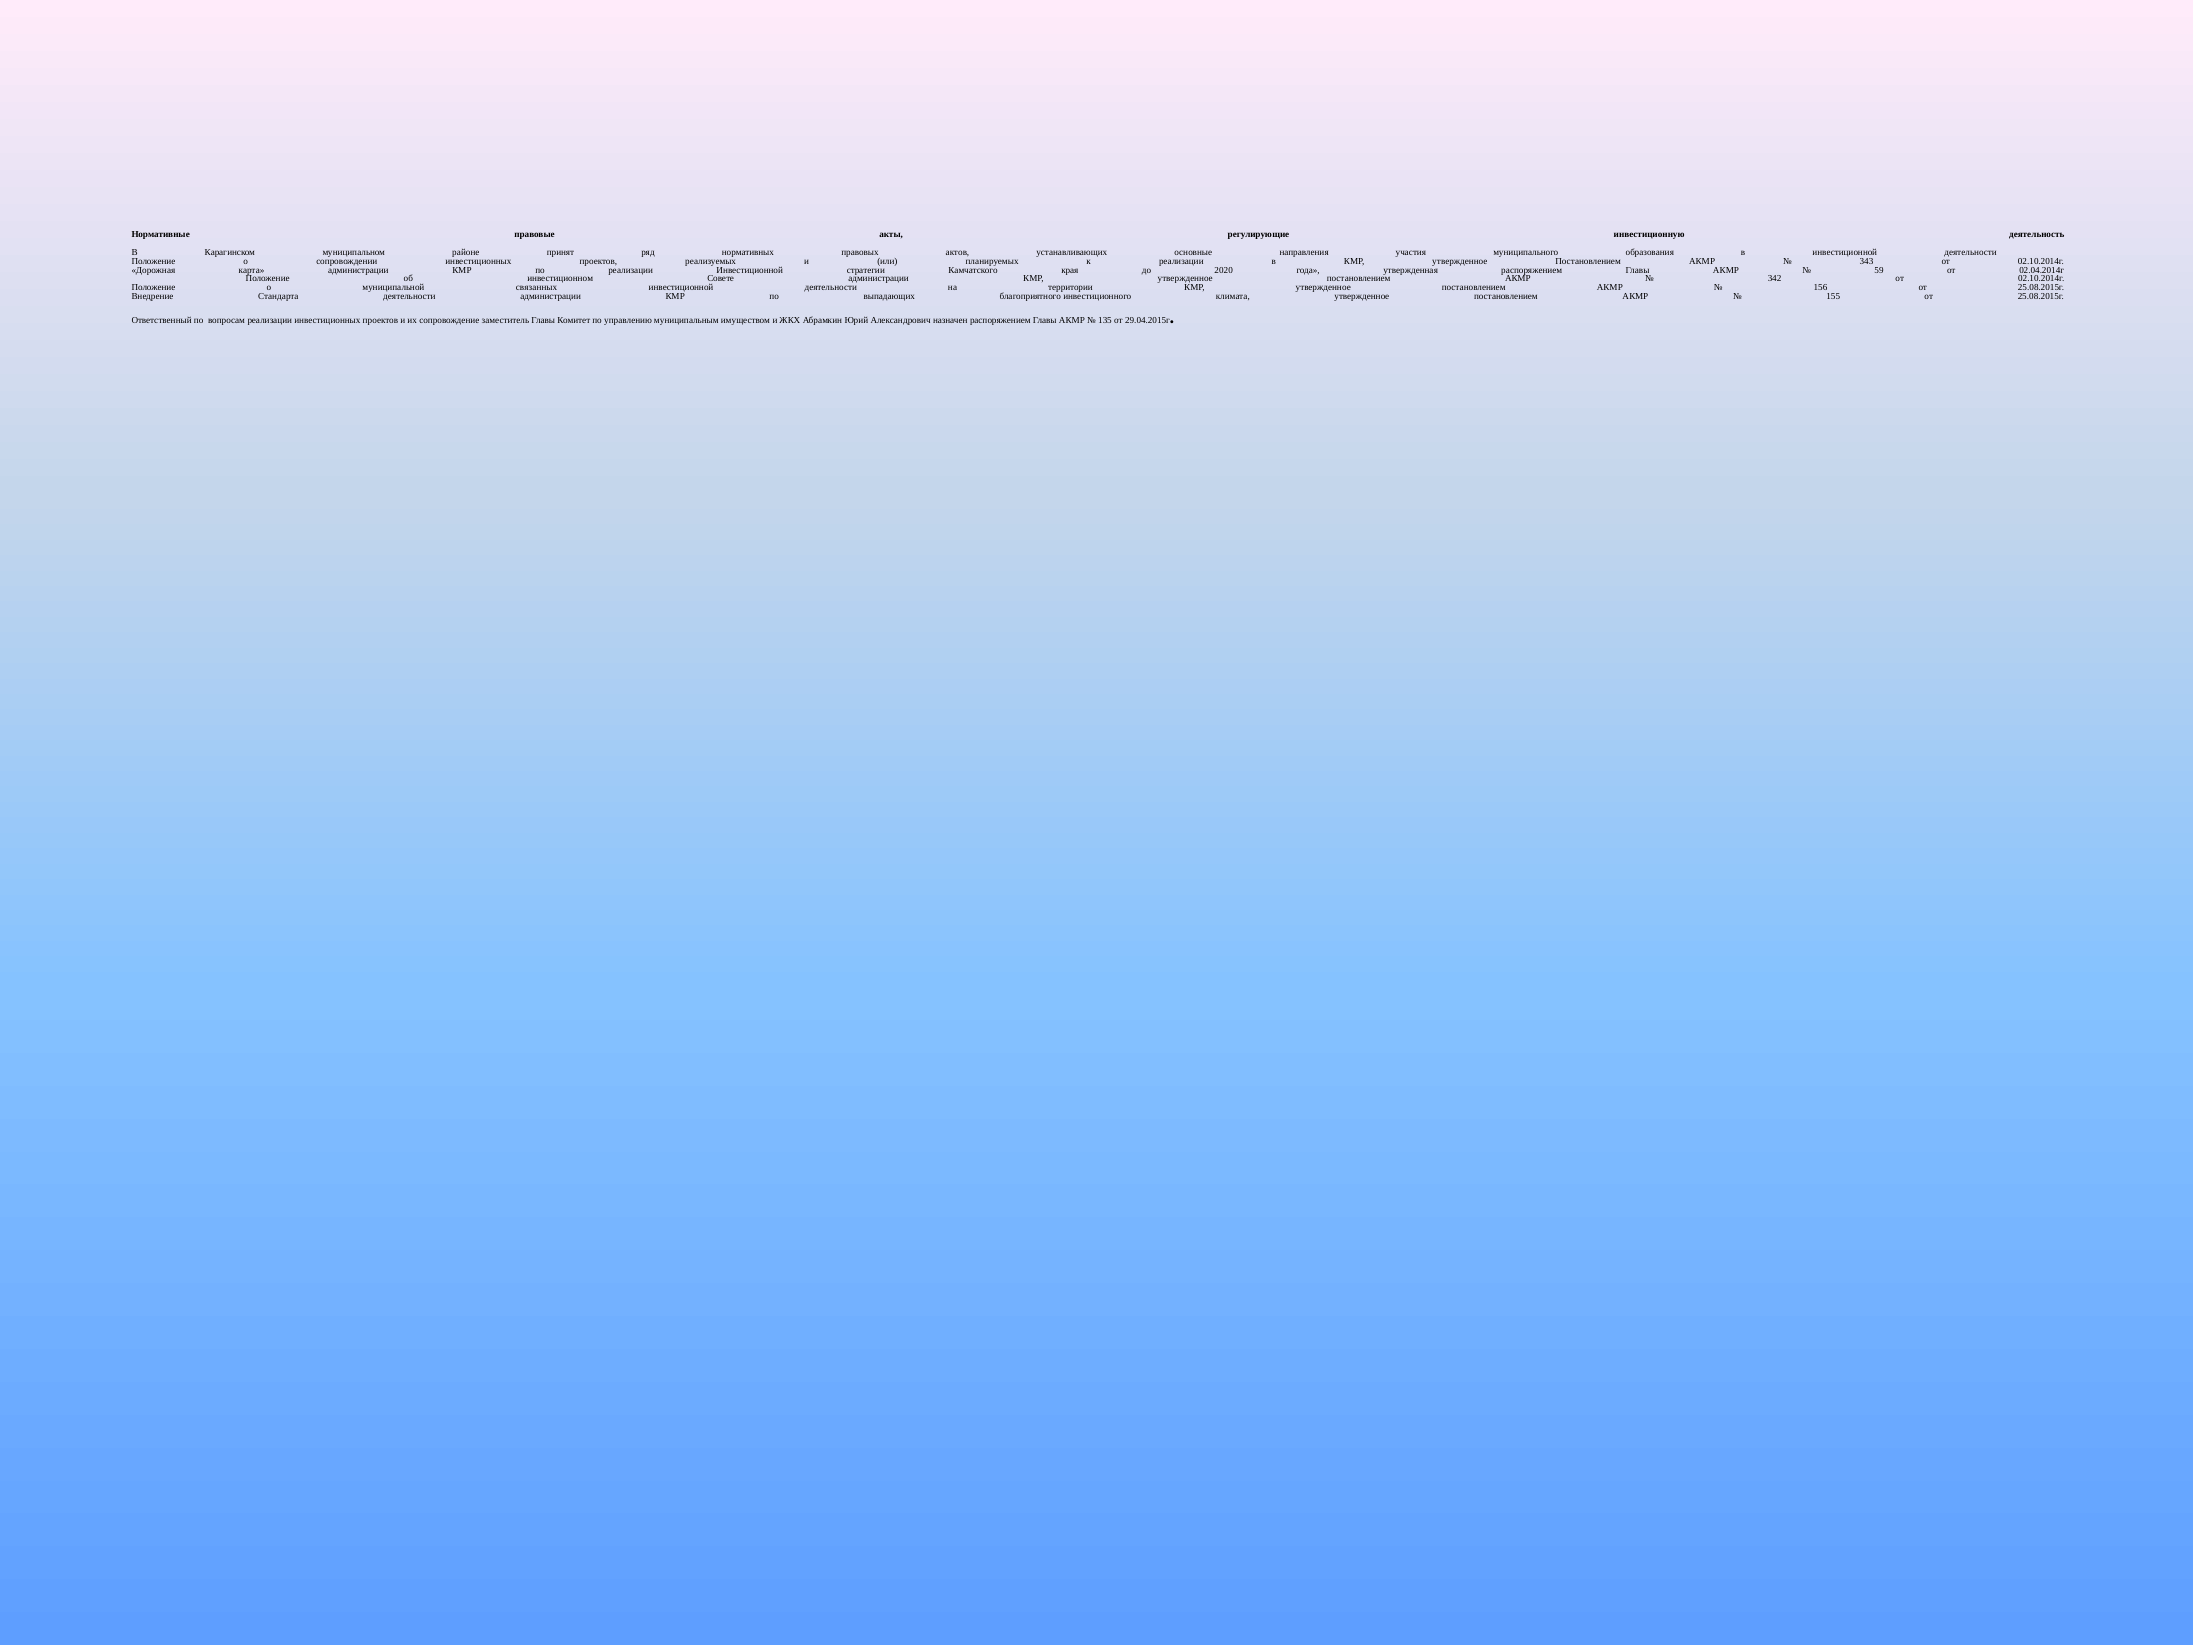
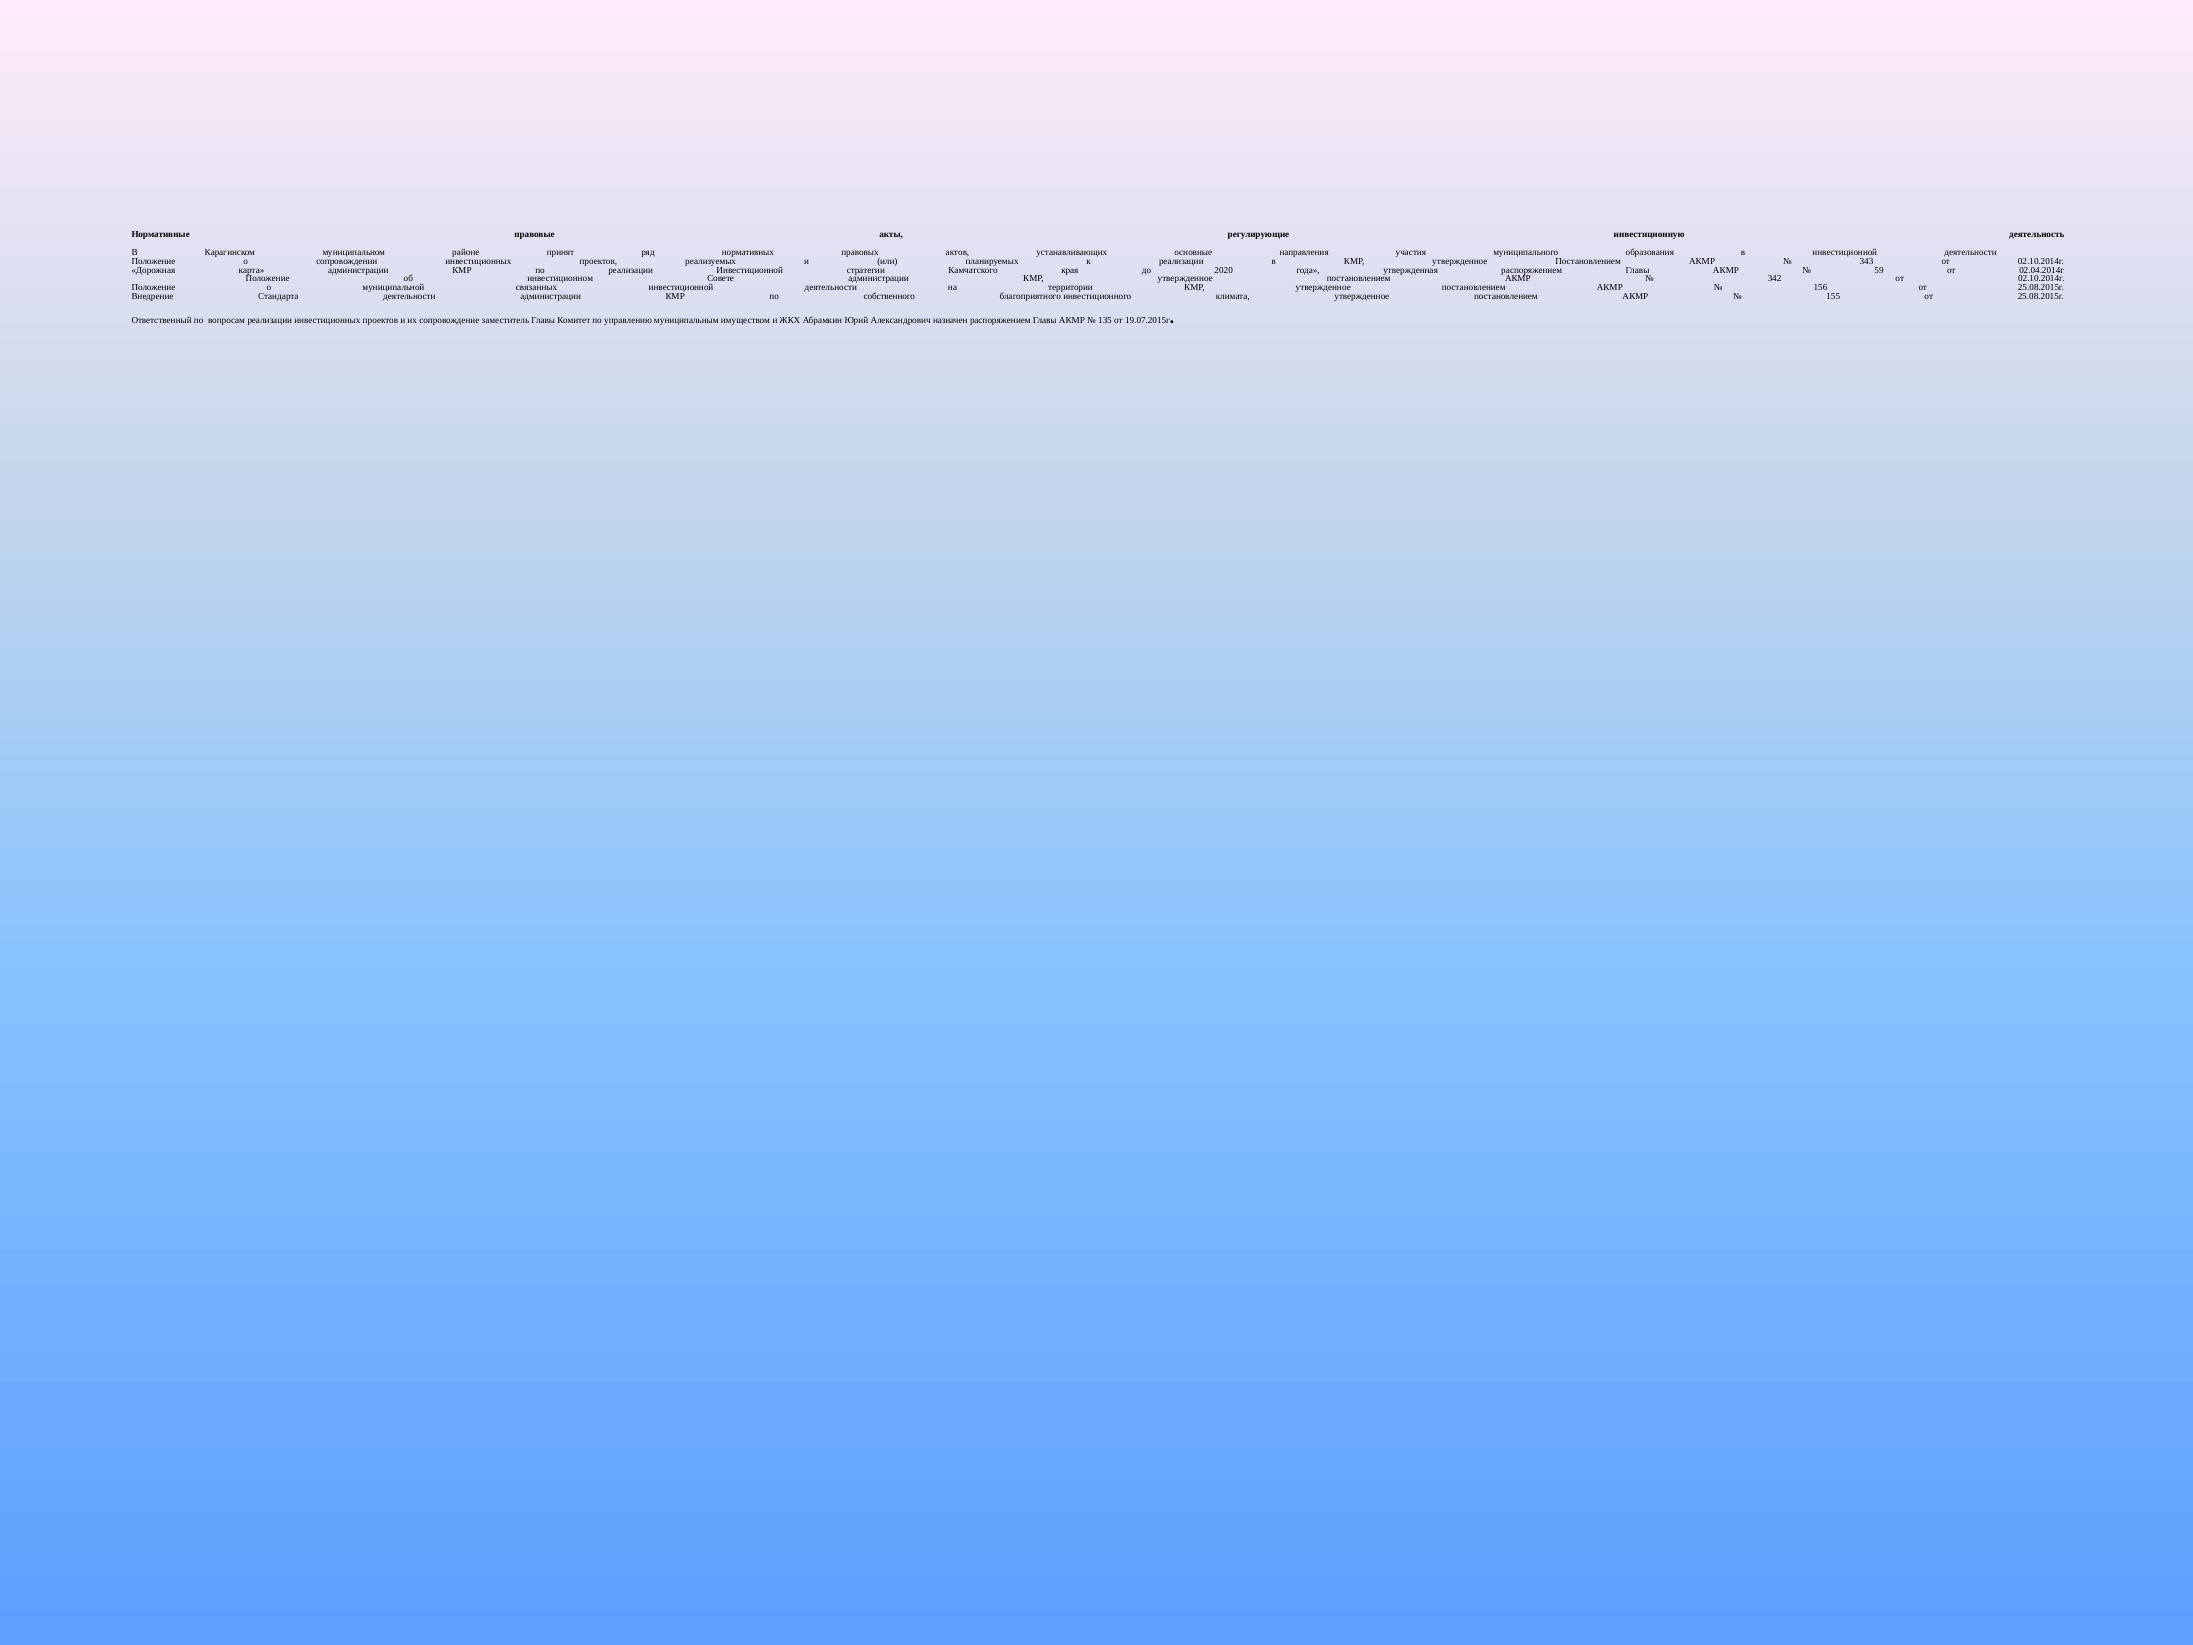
выпадающих: выпадающих -> собственного (889, 297)
29.04.2015г: 29.04.2015г -> 19.07.2015г (1148, 321)
